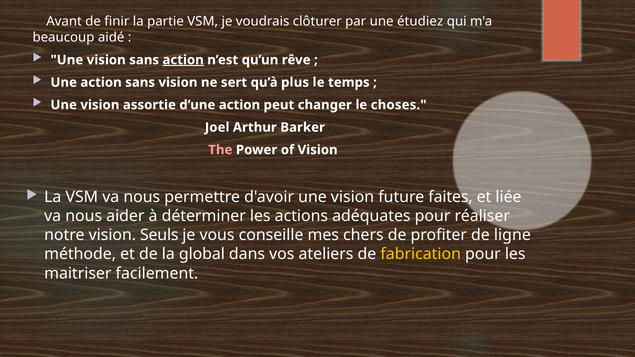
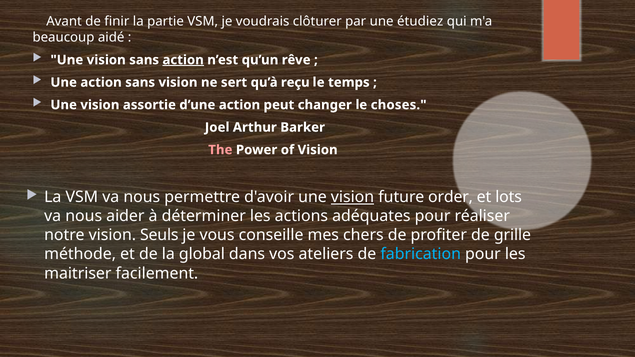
plus: plus -> reçu (295, 82)
vision underline: none -> present (353, 197)
faites: faites -> order (451, 197)
liée: liée -> lots (509, 197)
ligne: ligne -> grille (512, 235)
fabrication colour: yellow -> light blue (421, 254)
